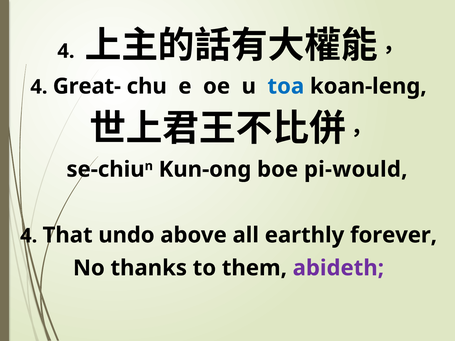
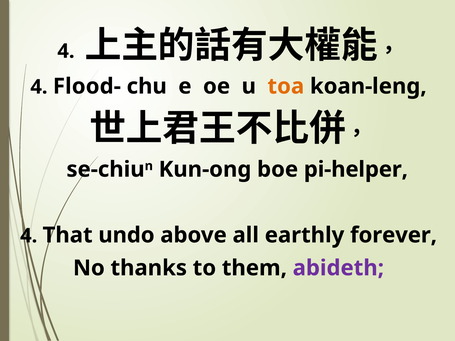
Great-: Great- -> Flood- (87, 86)
toa colour: blue -> orange (286, 86)
pi-would: pi-would -> pi-helper (356, 170)
